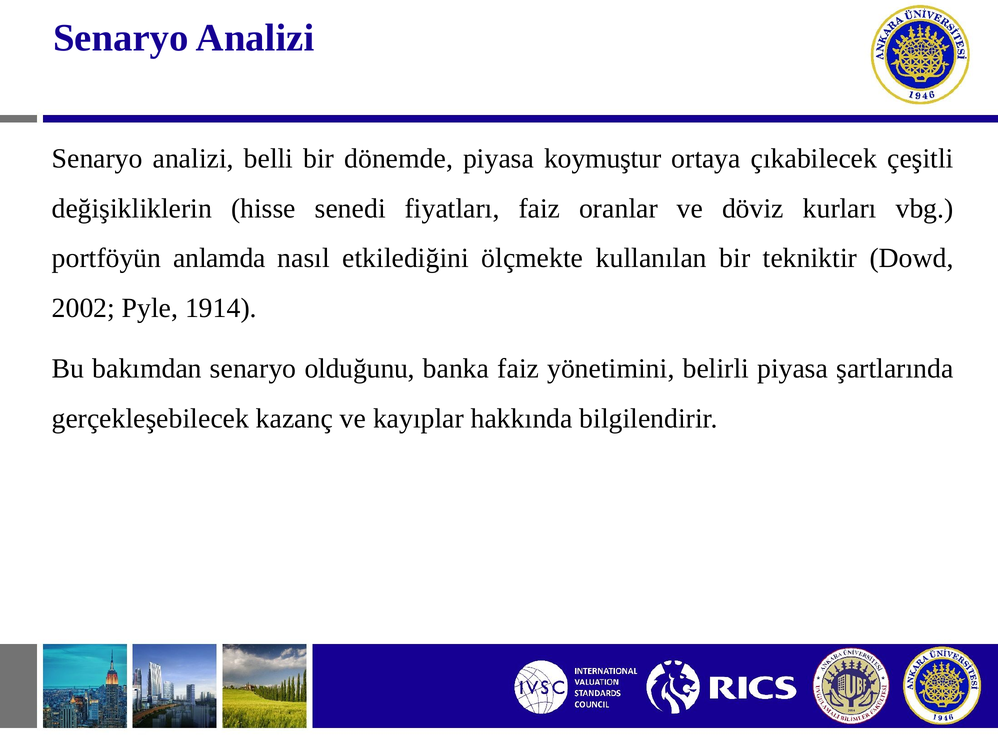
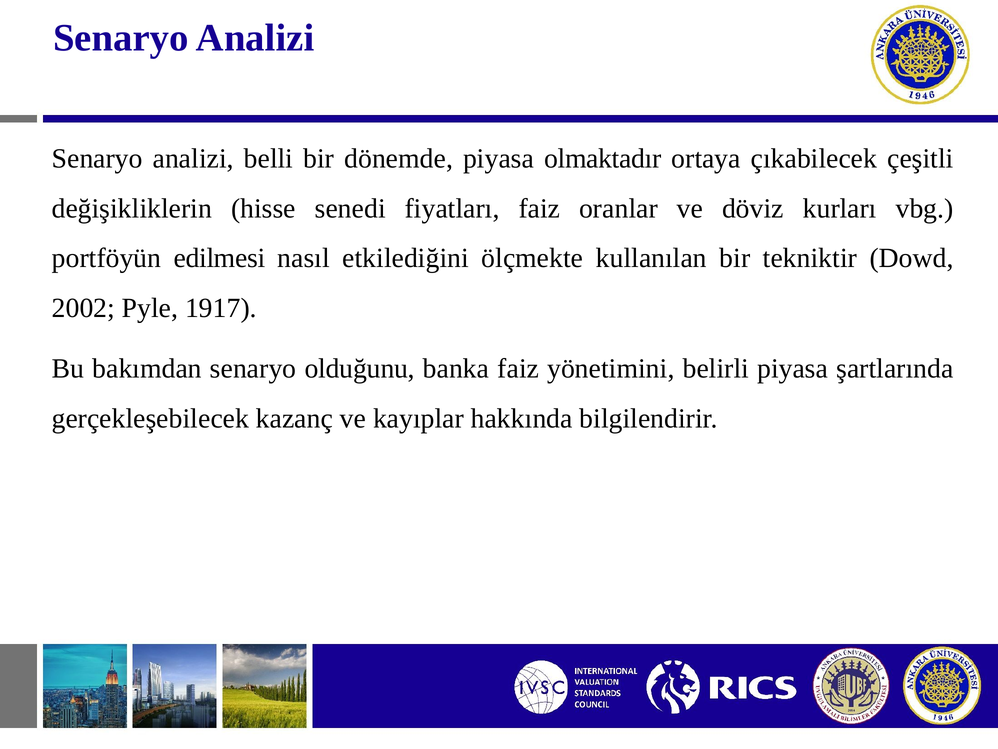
koymuştur: koymuştur -> olmaktadır (603, 158)
anlamda: anlamda -> edilmesi (219, 258)
1914: 1914 -> 1917 (221, 308)
